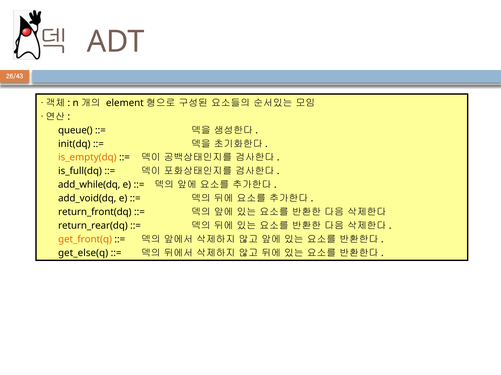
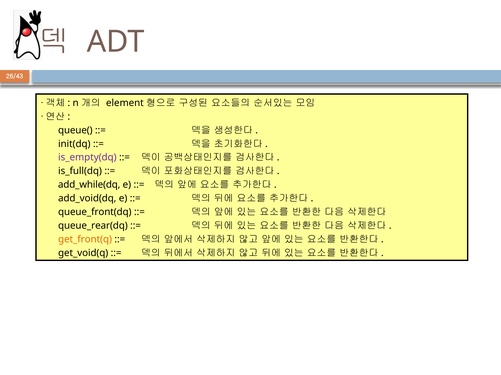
is_empty(dq colour: orange -> purple (87, 158)
return_front(dq: return_front(dq -> queue_front(dq (95, 212)
return_rear(dq: return_rear(dq -> queue_rear(dq (93, 226)
get_else(q: get_else(q -> get_void(q (83, 253)
